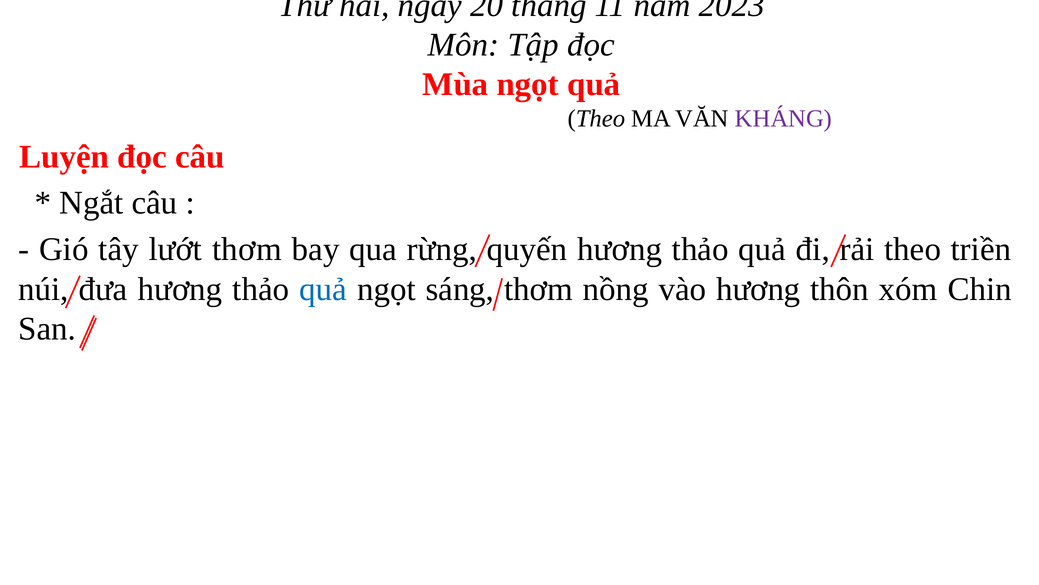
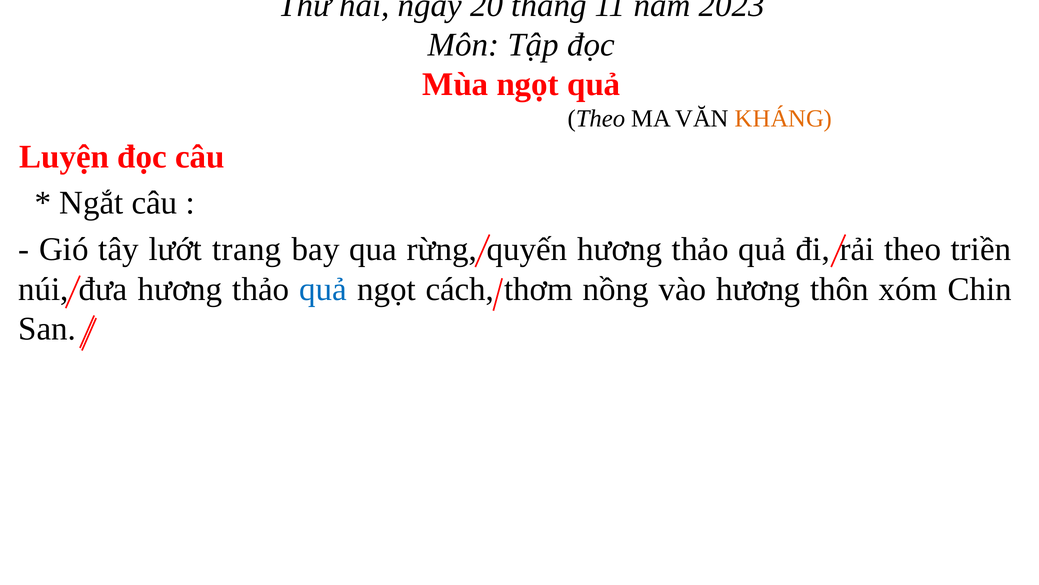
KHÁNG colour: purple -> orange (784, 119)
lướt thơm: thơm -> trang (247, 249)
sáng: sáng -> cách (460, 289)
